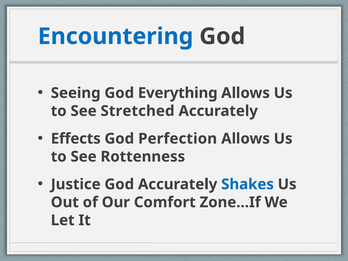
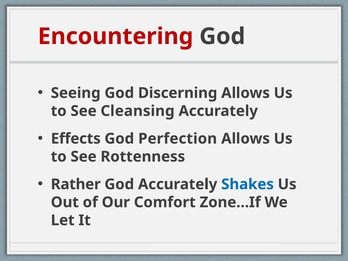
Encountering colour: blue -> red (116, 36)
Everything: Everything -> Discerning (178, 93)
Stretched: Stretched -> Cleansing (138, 111)
Justice: Justice -> Rather (76, 184)
